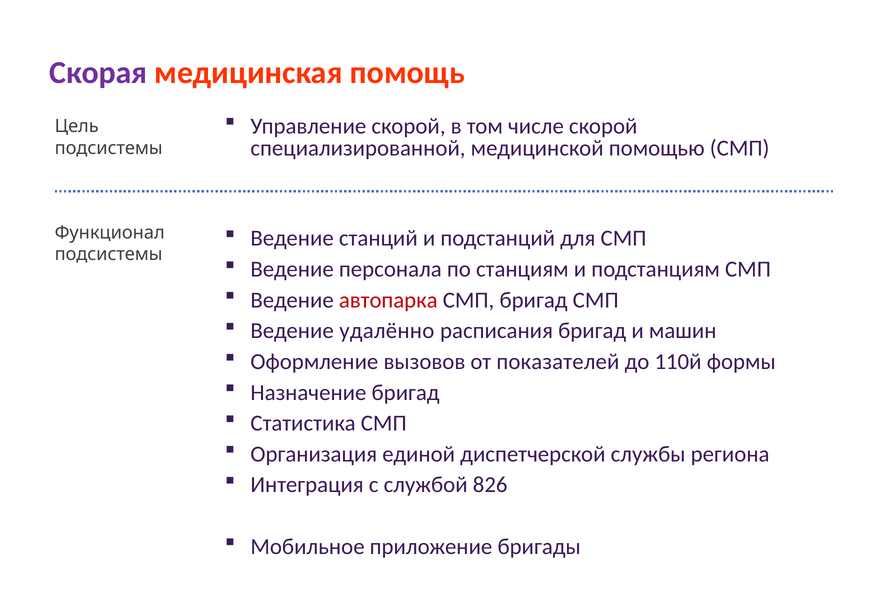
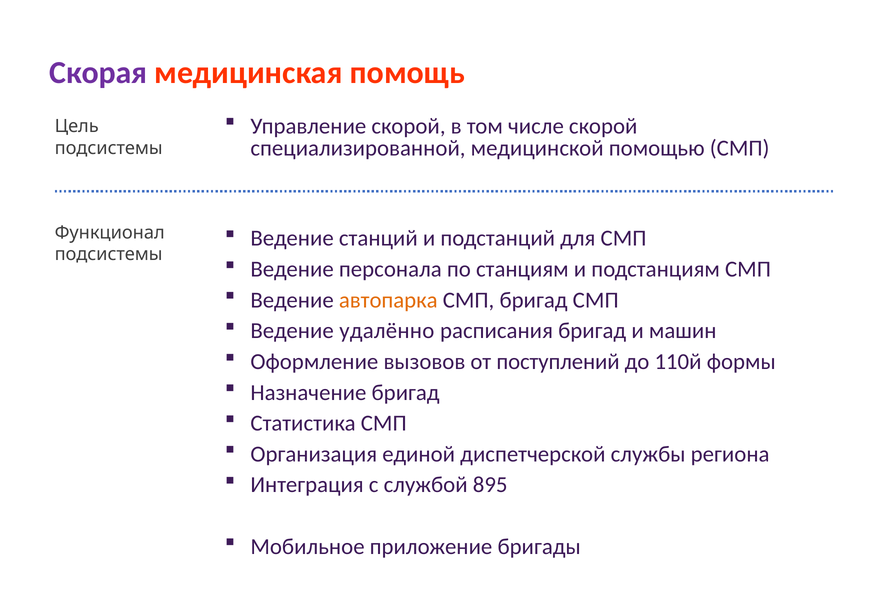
автопарка colour: red -> orange (388, 300)
показателей: показателей -> поступлений (558, 362)
826: 826 -> 895 (490, 485)
